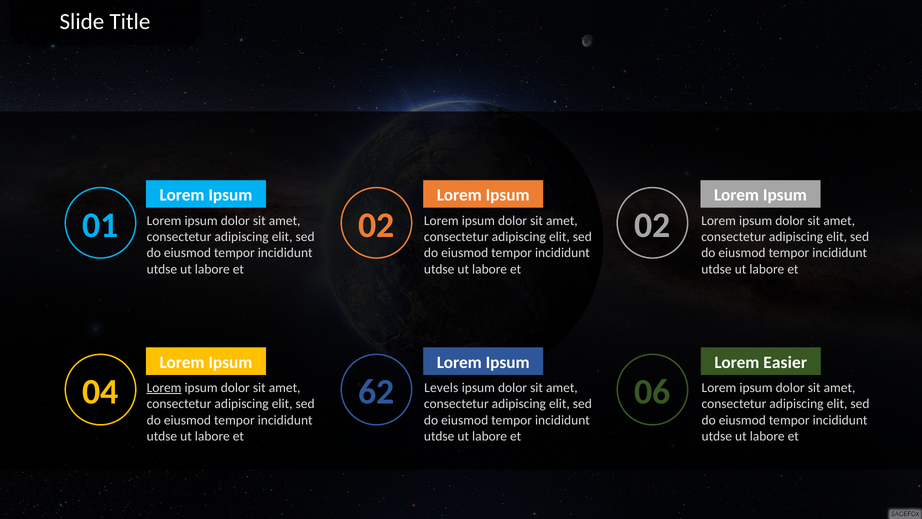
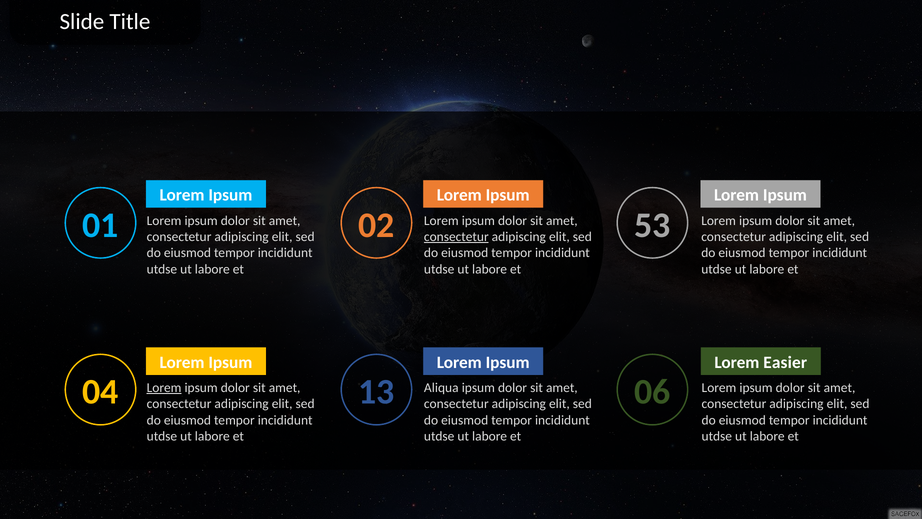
02 02: 02 -> 53 (652, 225)
consectetur underline: none -> present (456, 237)
62: 62 -> 13 (376, 392)
Levels: Levels -> Aliqua (441, 387)
